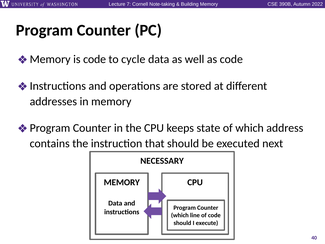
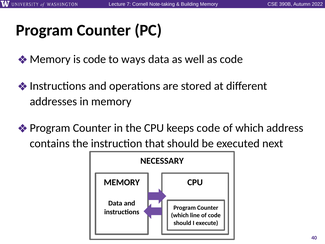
cycle: cycle -> ways (133, 59)
keeps state: state -> code (208, 128)
